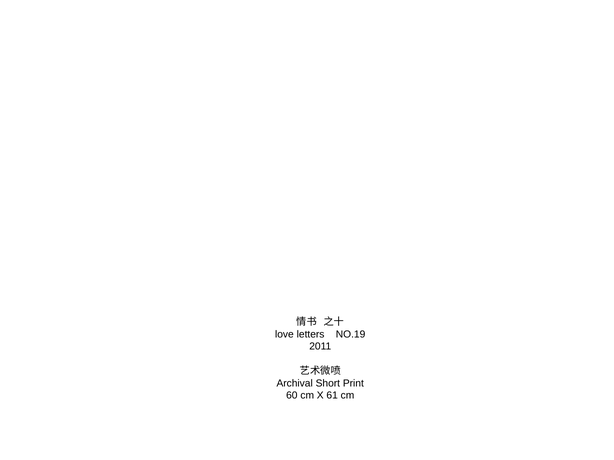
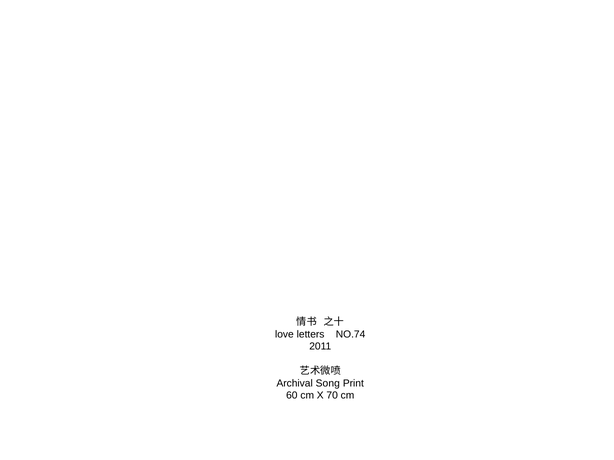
NO.19: NO.19 -> NO.74 (351, 335)
Short: Short -> Song (328, 384)
61: 61 -> 70 (332, 396)
